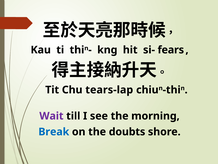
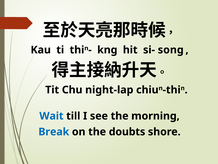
fears: fears -> song (171, 50)
tears-lap: tears-lap -> night-lap (109, 90)
Wait colour: purple -> blue (51, 116)
